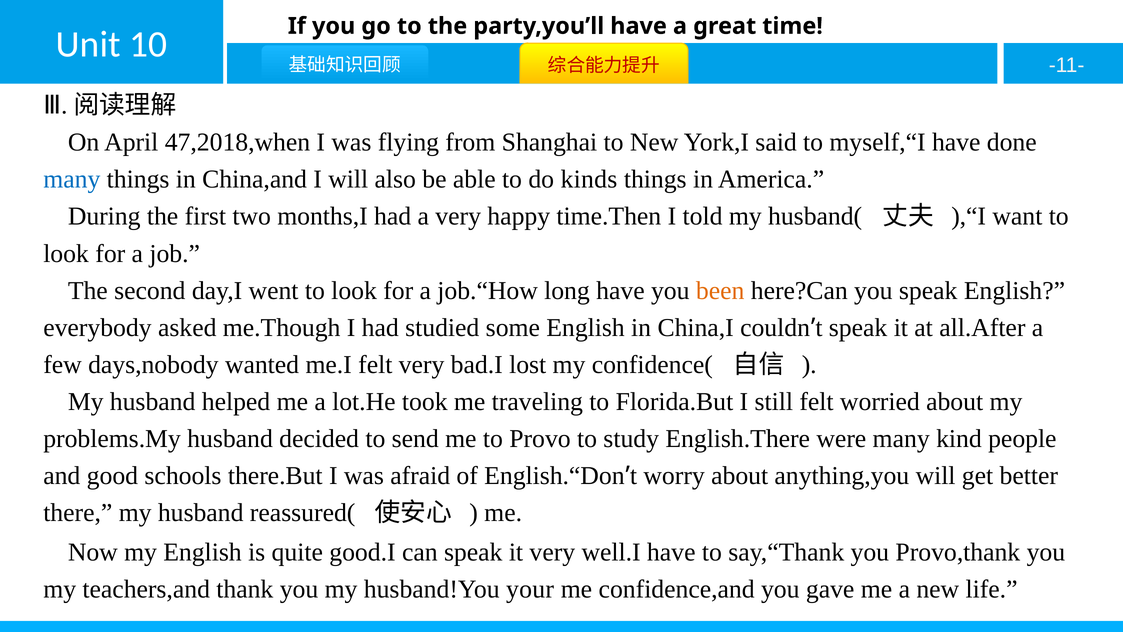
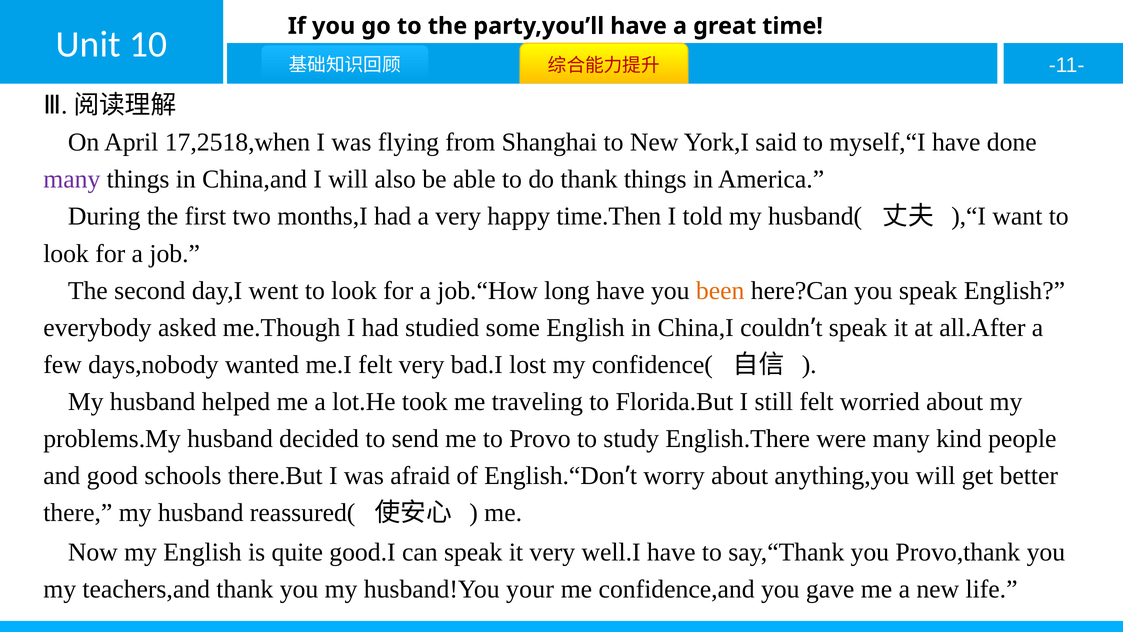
47,2018,when: 47,2018,when -> 17,2518,when (237, 142)
many colour: blue -> purple (72, 179)
do kinds: kinds -> thank (589, 179)
